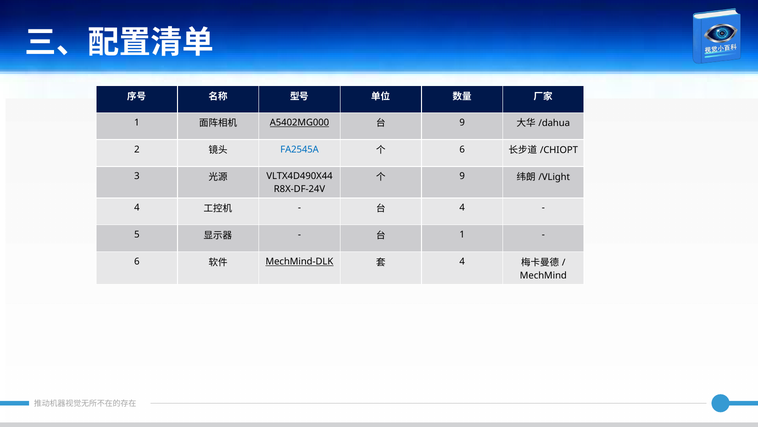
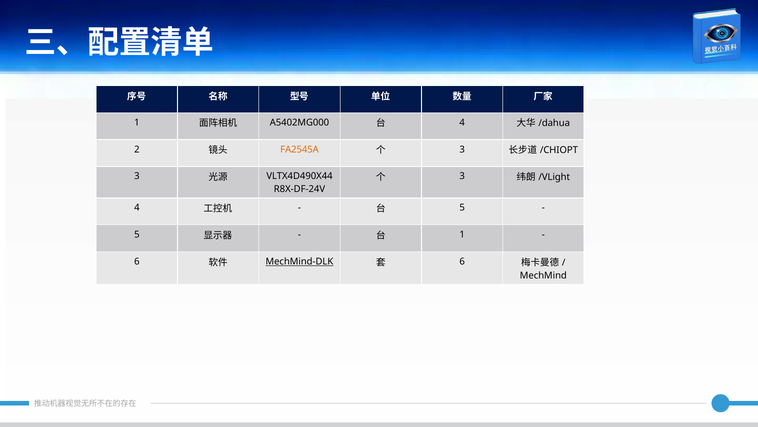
A5402MG000 underline: present -> none (299, 122)
9: 9 -> 4 (462, 122)
FA2545A colour: blue -> orange (299, 149)
6: 6 -> 3 (462, 149)
9: 9 -> 3 (462, 176)
4: 4 -> 5 (462, 208)
4: 4 -> 6 (462, 261)
